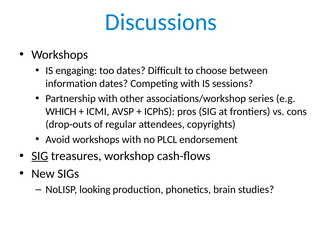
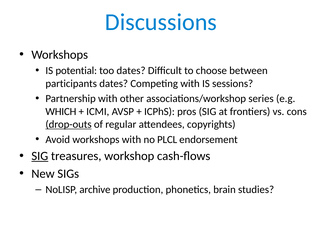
engaging: engaging -> potential (76, 71)
information: information -> participants (71, 83)
drop-outs underline: none -> present (69, 124)
looking: looking -> archive (95, 189)
